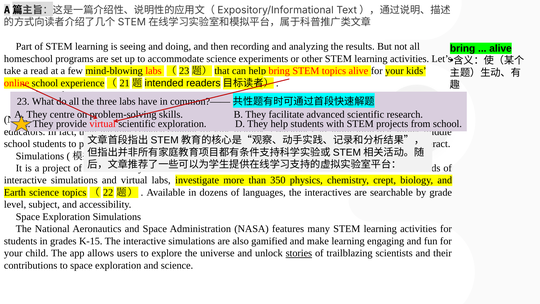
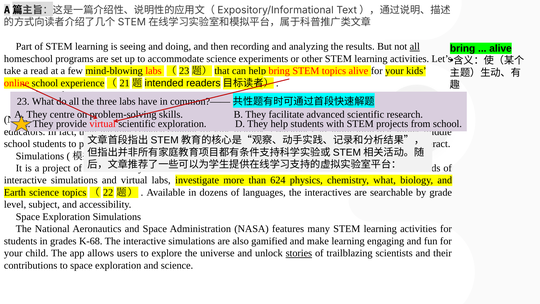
all underline: none -> present (415, 47)
350: 350 -> 624 (278, 180)
chemistry crept: crept -> what (385, 180)
K-15: K-15 -> K-68 (91, 241)
